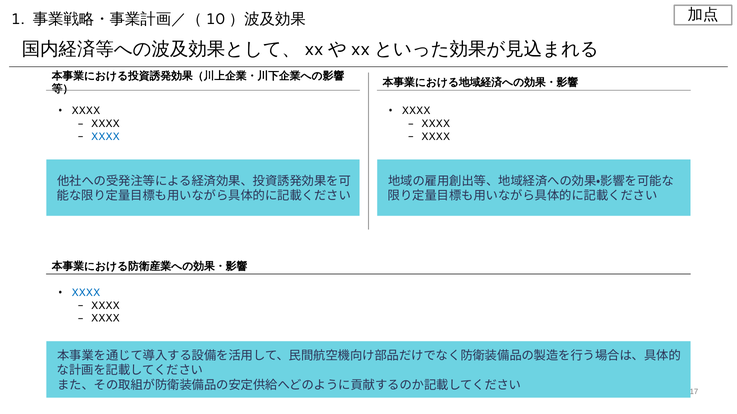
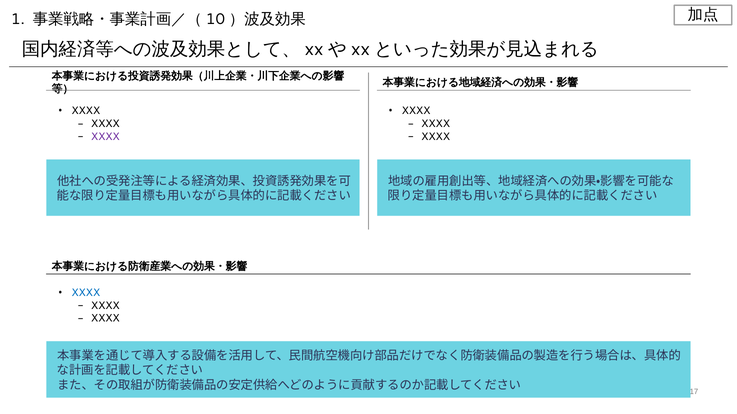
XXXX colour: blue -> purple (105, 137)
